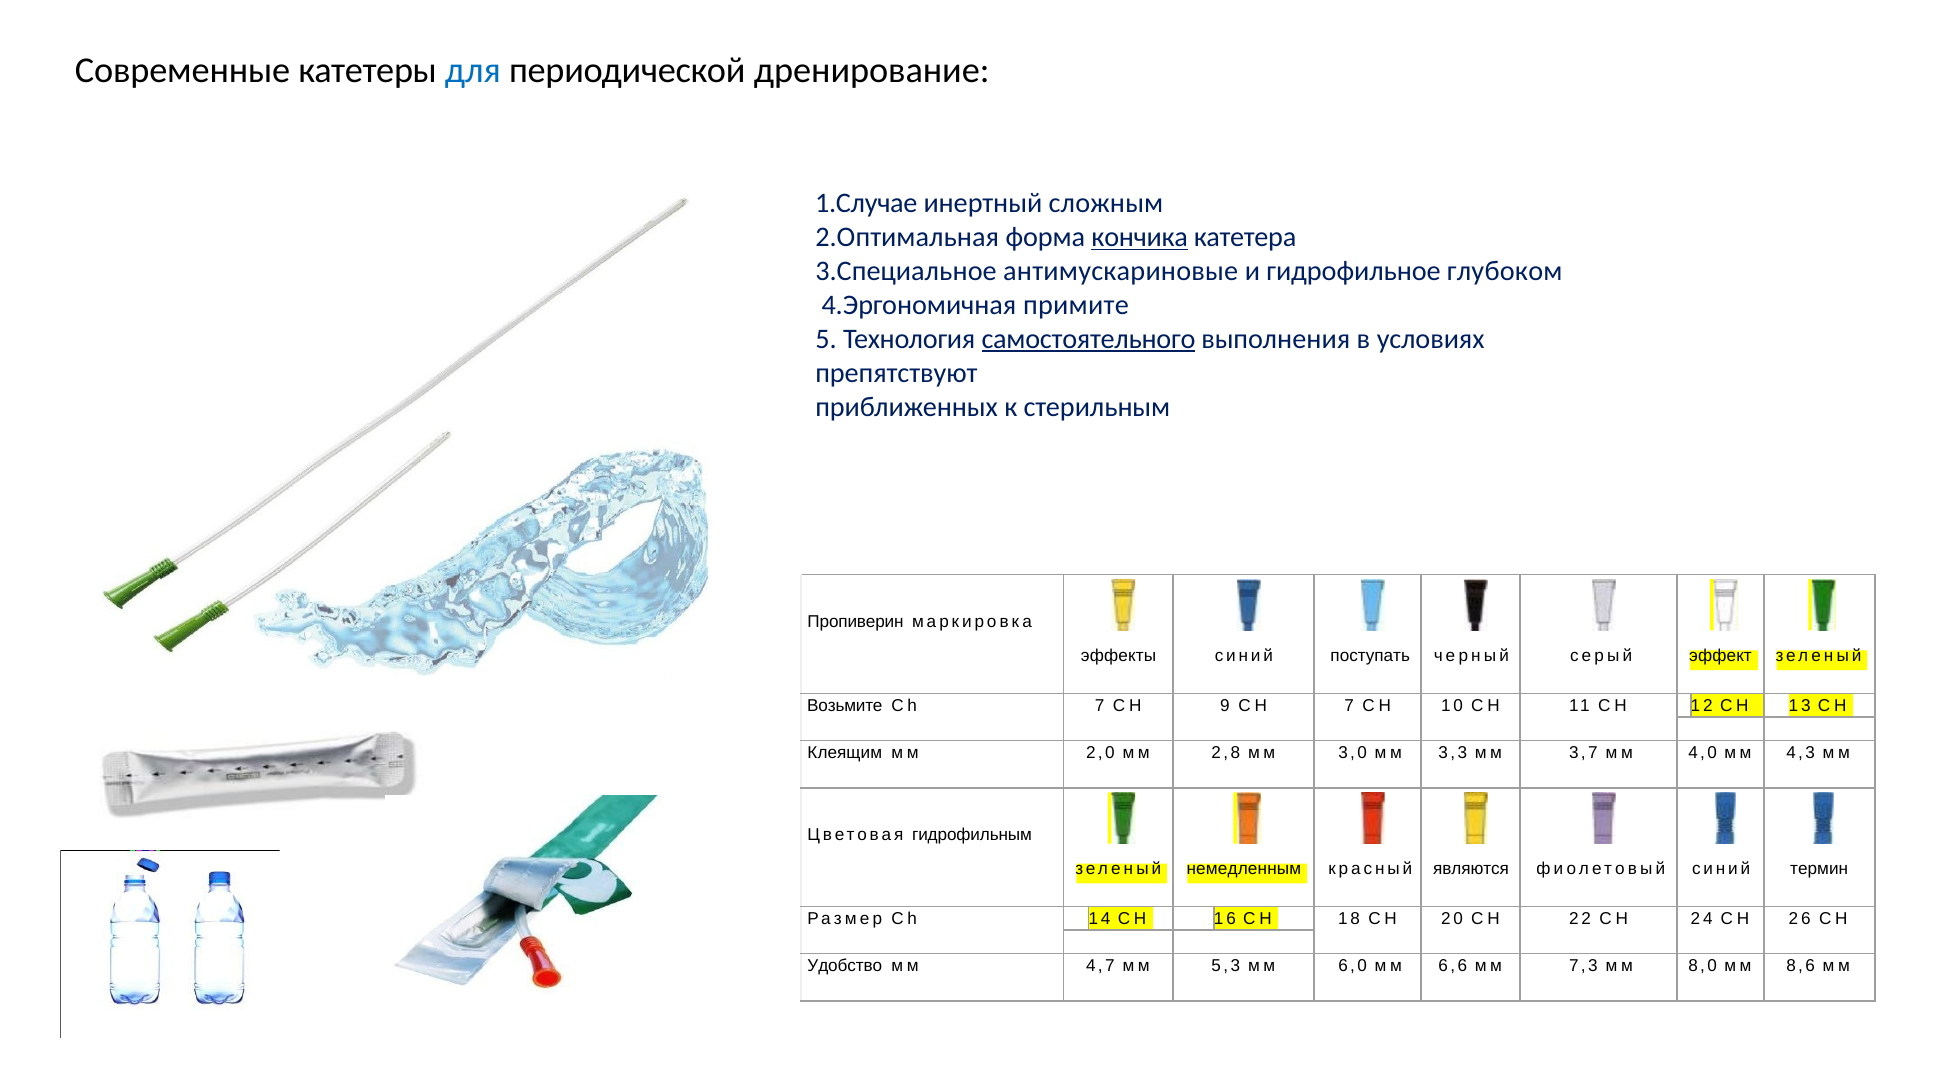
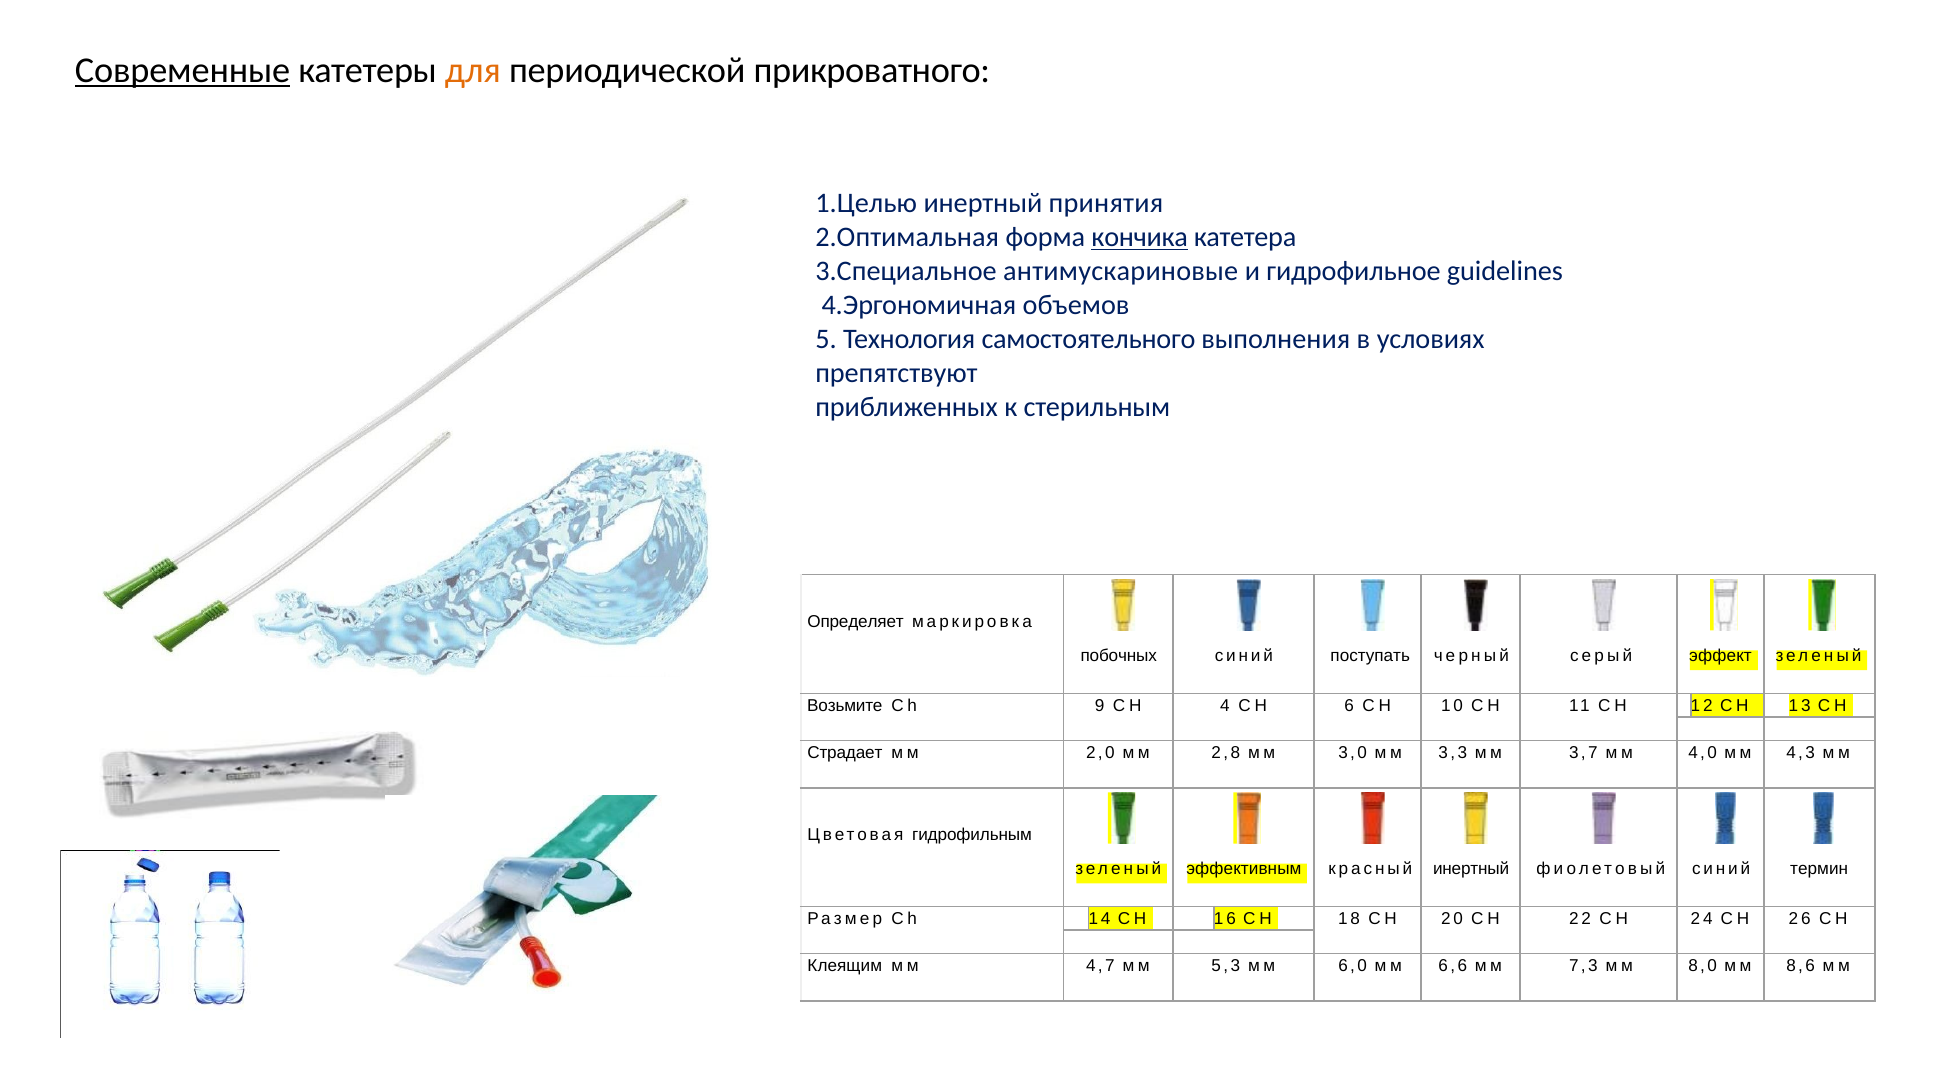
Современные underline: none -> present (182, 70)
для colour: blue -> orange (473, 70)
дренирование: дренирование -> прикроватного (872, 70)
1.Случае: 1.Случае -> 1.Целью (866, 203)
сложным: сложным -> принятия (1106, 203)
глубоком: глубоком -> guidelines (1505, 271)
примите: примите -> объемов (1076, 305)
самостоятельного underline: present -> none (1088, 339)
Пропиверин: Пропиверин -> Определяет (856, 621)
эффекты: эффекты -> побочных (1119, 656)
Сh 7: 7 -> 9 (1100, 705)
9: 9 -> 4 (1225, 705)
СН 7: 7 -> 6 (1349, 705)
Клеящим: Клеящим -> Страдает (845, 753)
немедленным: немедленным -> эффективным (1244, 869)
красный являются: являются -> инертный (1471, 869)
Удобство: Удобство -> Клеящим (845, 966)
